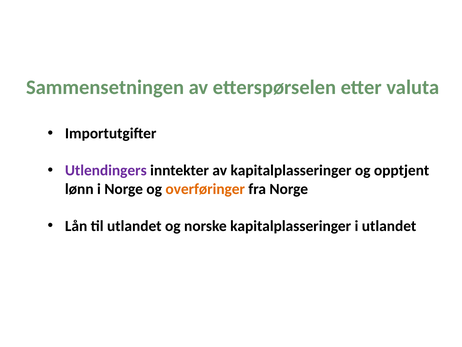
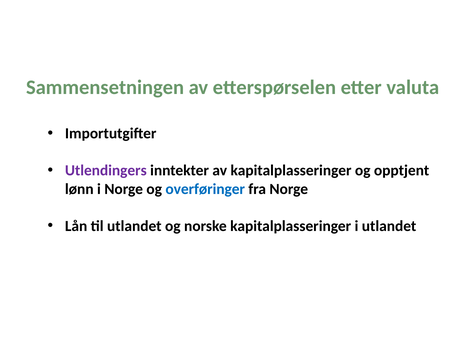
overføringer colour: orange -> blue (205, 189)
